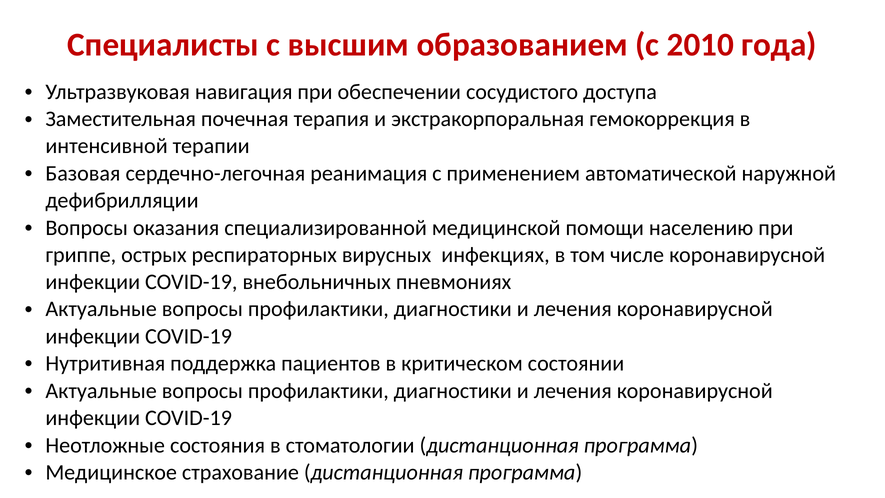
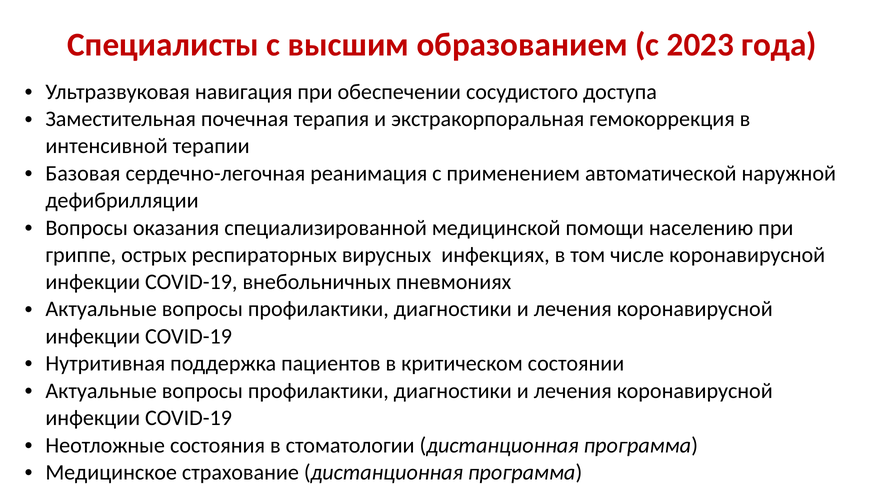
2010: 2010 -> 2023 (700, 45)
